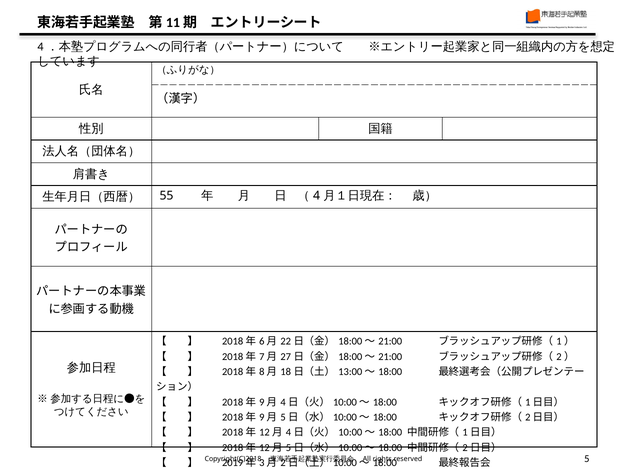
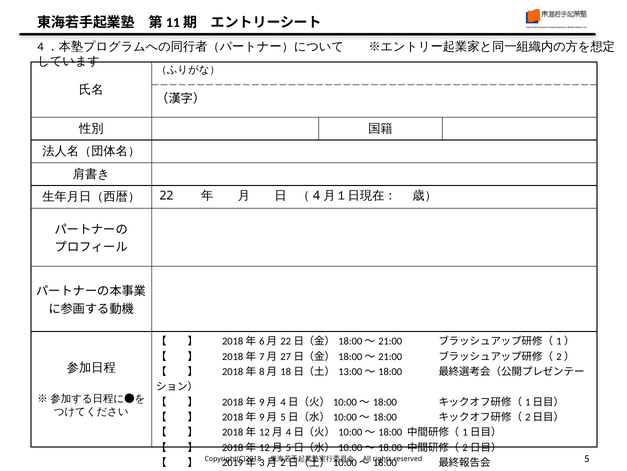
55: 55 -> 22 (166, 195)
